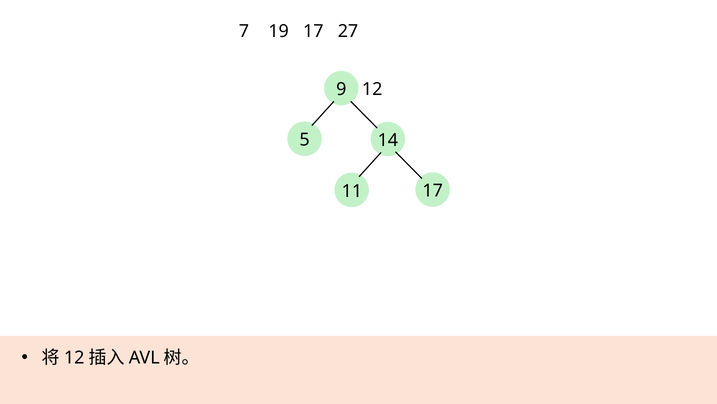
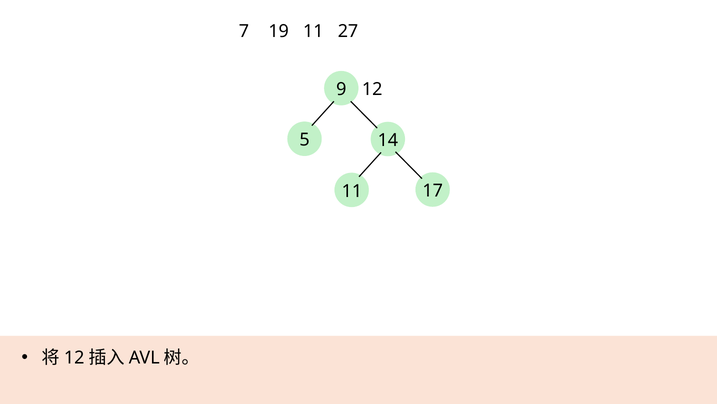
19 17: 17 -> 11 (313, 31)
